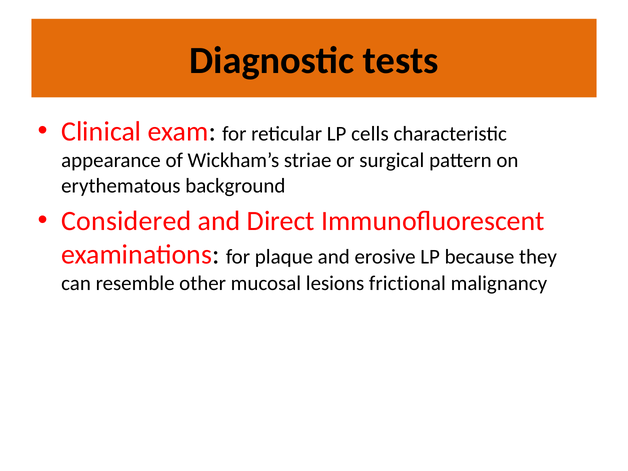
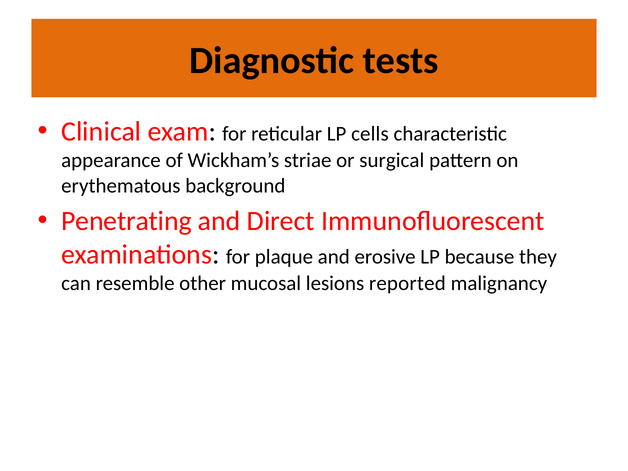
Considered: Considered -> Penetrating (126, 221)
frictional: frictional -> reported (407, 283)
